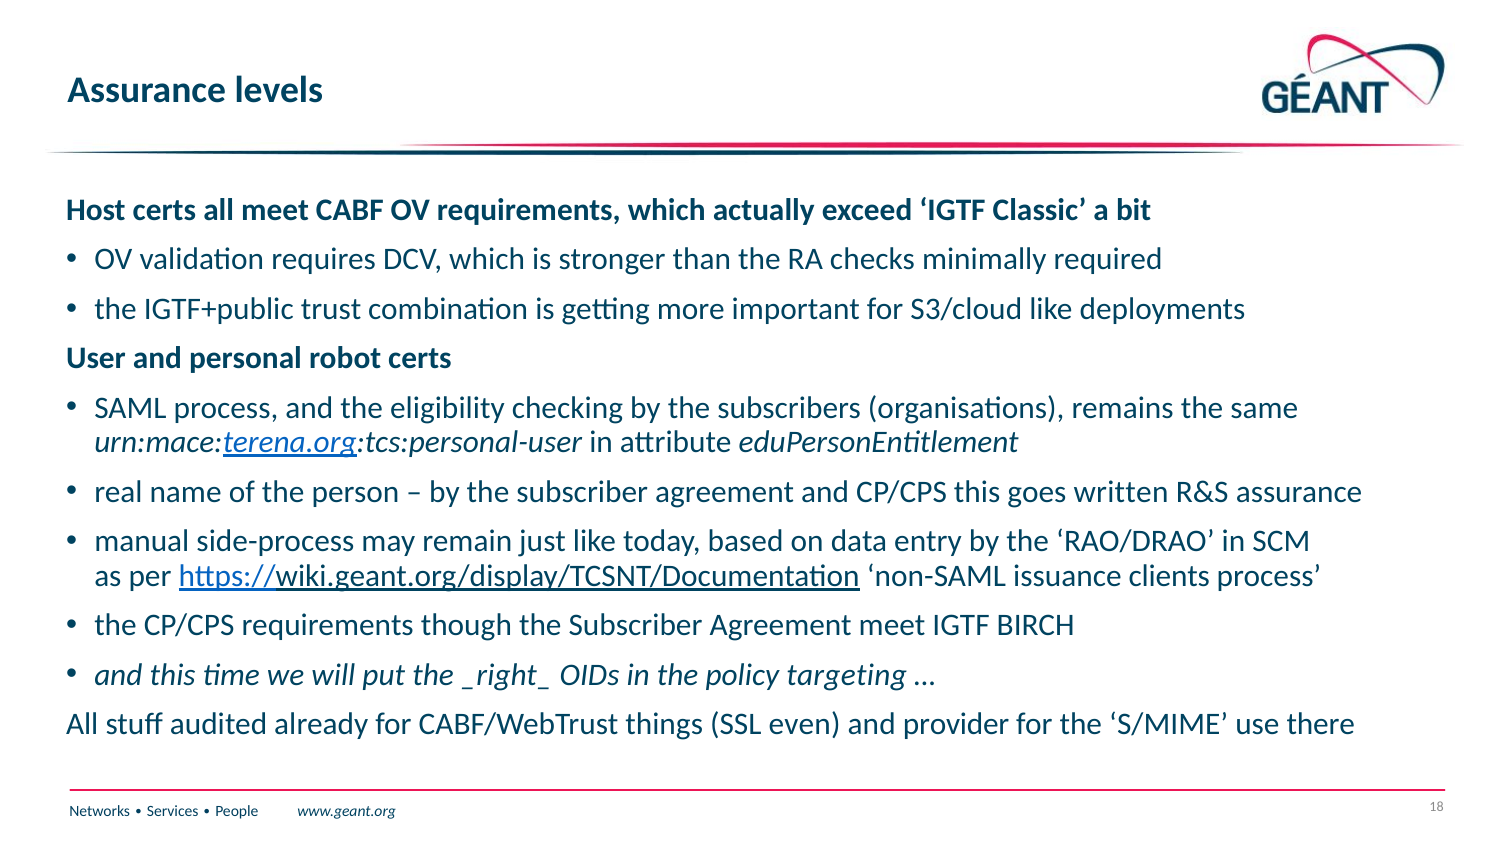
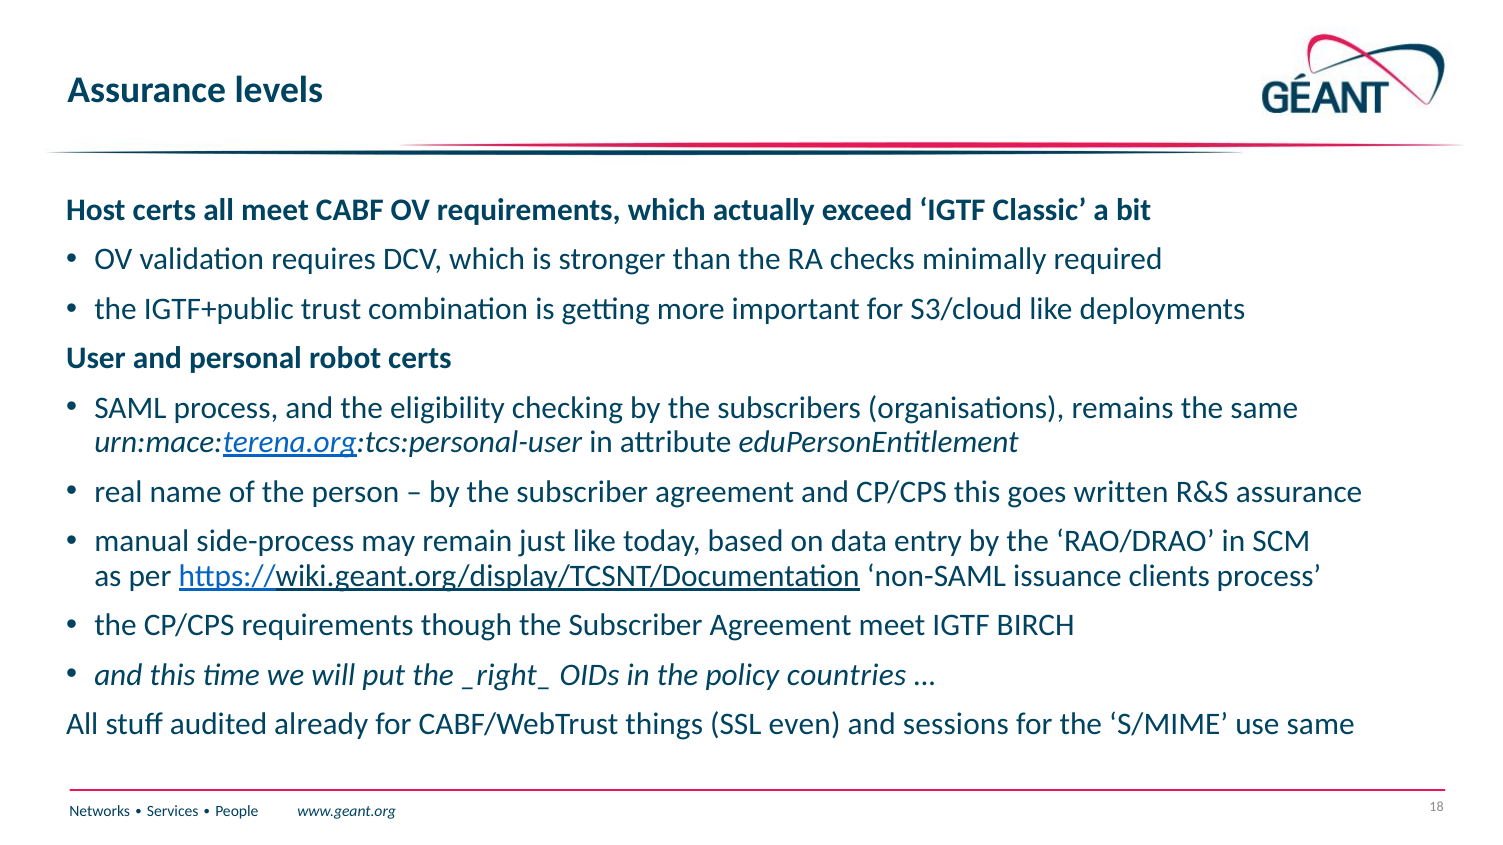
targeting: targeting -> countries (847, 675)
provider: provider -> sessions (956, 725)
use there: there -> same (1321, 725)
